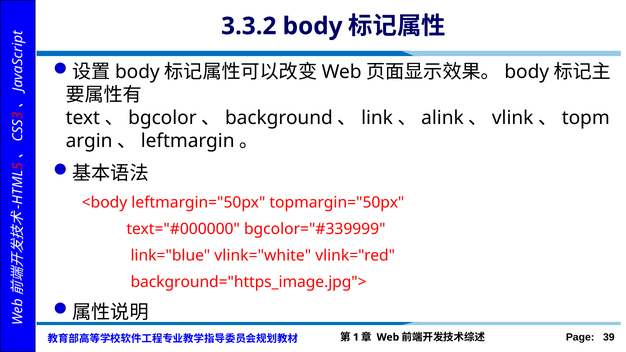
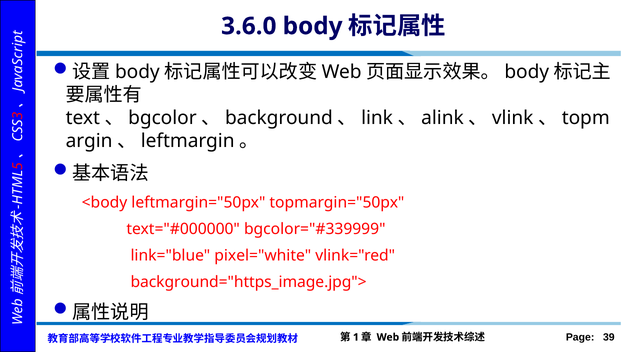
3.3.2: 3.3.2 -> 3.6.0 (249, 26)
vlink="white: vlink="white -> pixel="white (263, 256)
